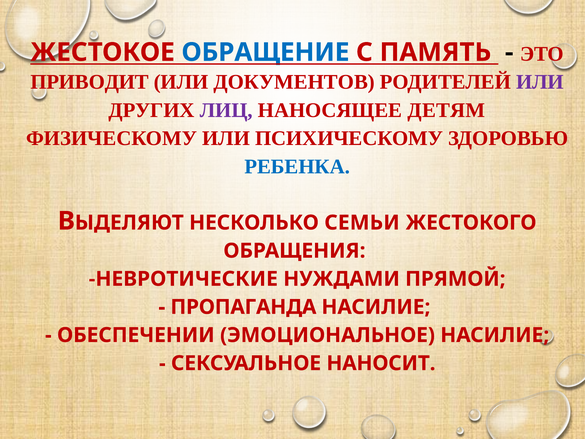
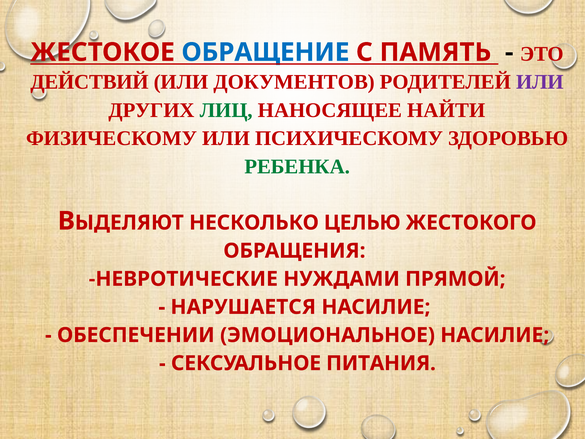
ПРИВОДИТ: ПРИВОДИТ -> ДЕЙСТВИЙ (90, 82)
ЛИЦ colour: purple -> green (226, 110)
ДЕТЯМ: ДЕТЯМ -> НАЙТИ (446, 110)
РЕБЕНКА colour: blue -> green (297, 166)
СЕМЬИ: СЕМЬИ -> ЦЕЛЬЮ (362, 223)
ПРОПАГАНДА: ПРОПАГАНДА -> НАРУШАЕТСЯ (243, 307)
НАНОСИТ: НАНОСИТ -> ПИТАНИЯ (381, 363)
